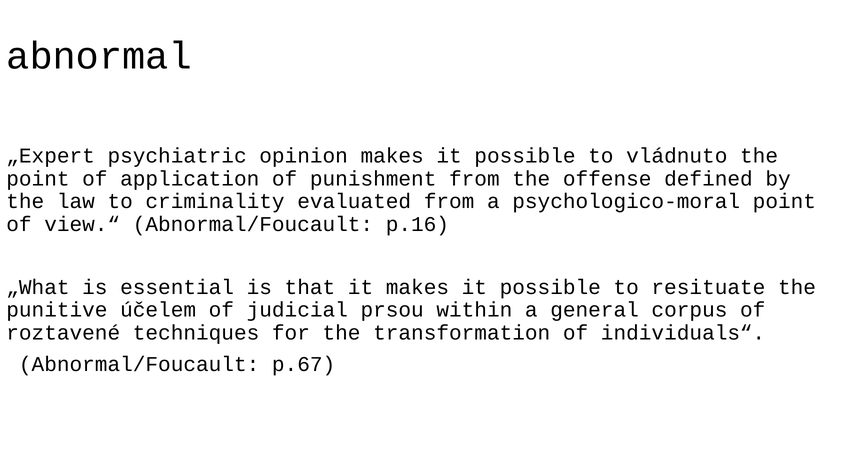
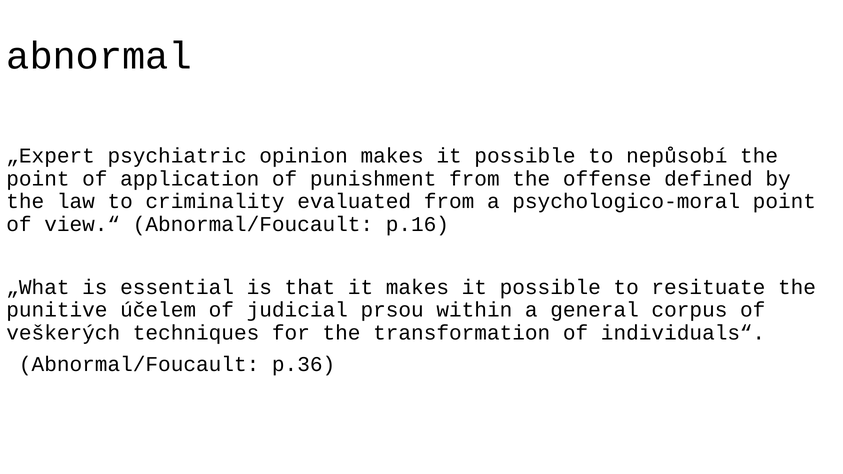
vládnuto: vládnuto -> nepůsobí (677, 156)
roztavené: roztavené -> veškerých (63, 333)
p.67: p.67 -> p.36 (304, 364)
